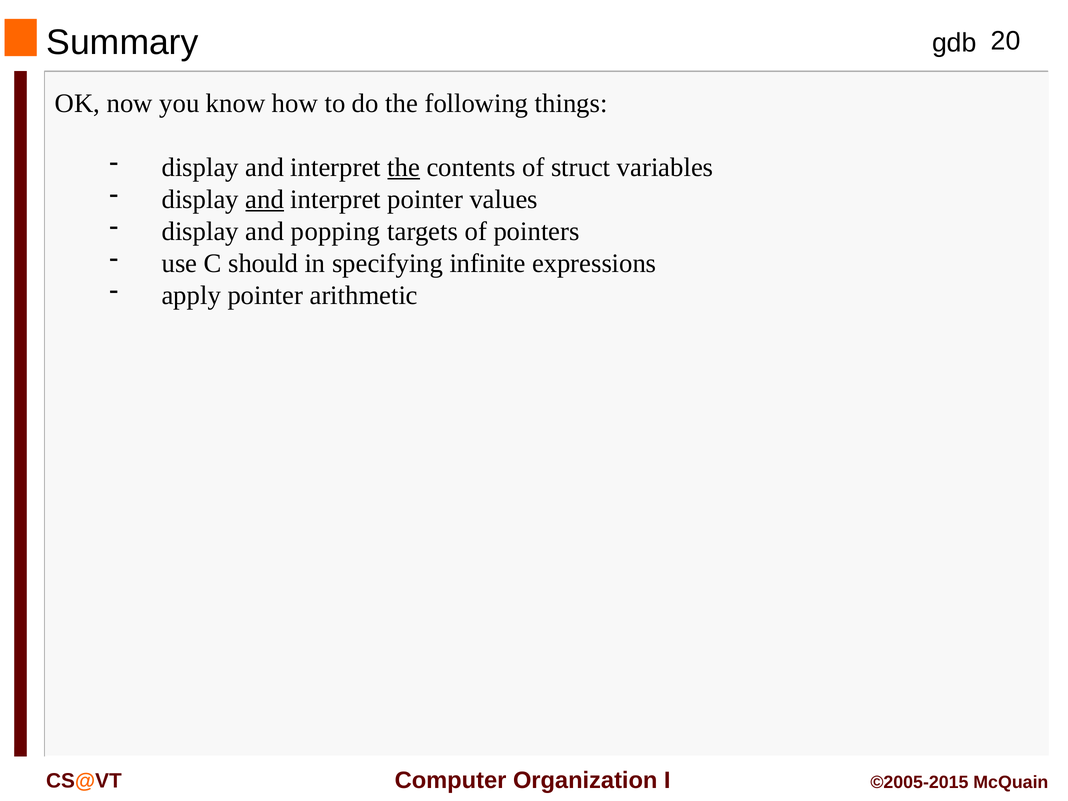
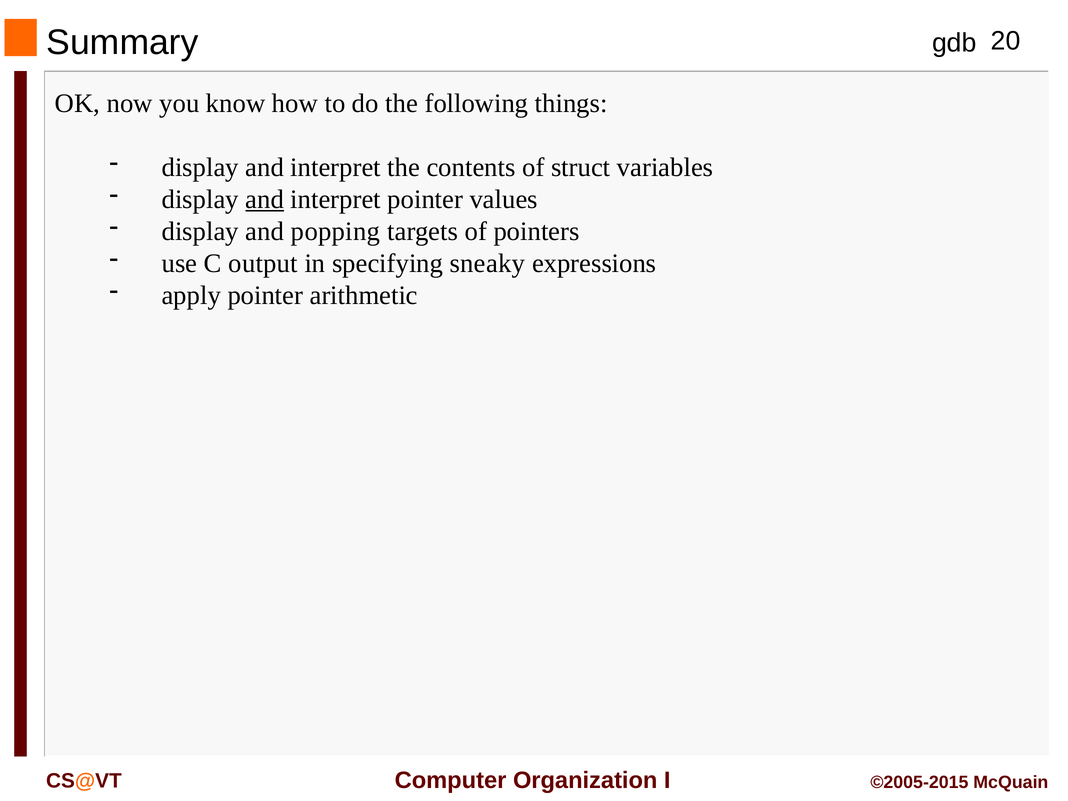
the underline: present -> none (404, 167)
should: should -> output (263, 263)
infinite: infinite -> sneaky (487, 263)
